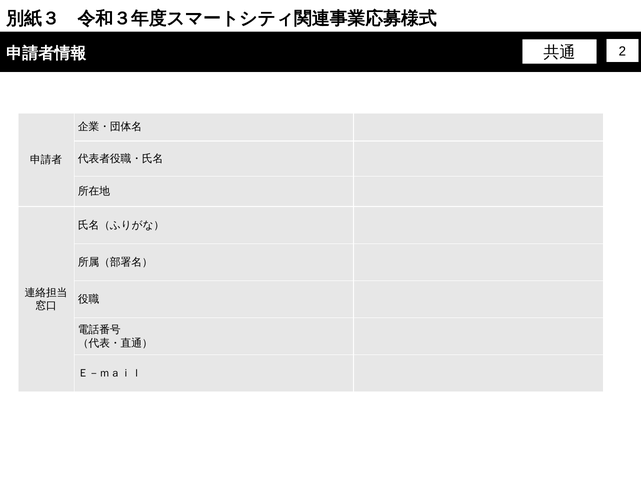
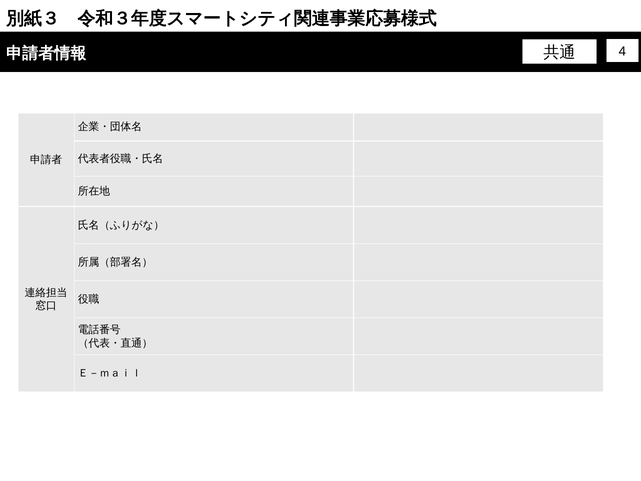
2: 2 -> 4 (622, 51)
